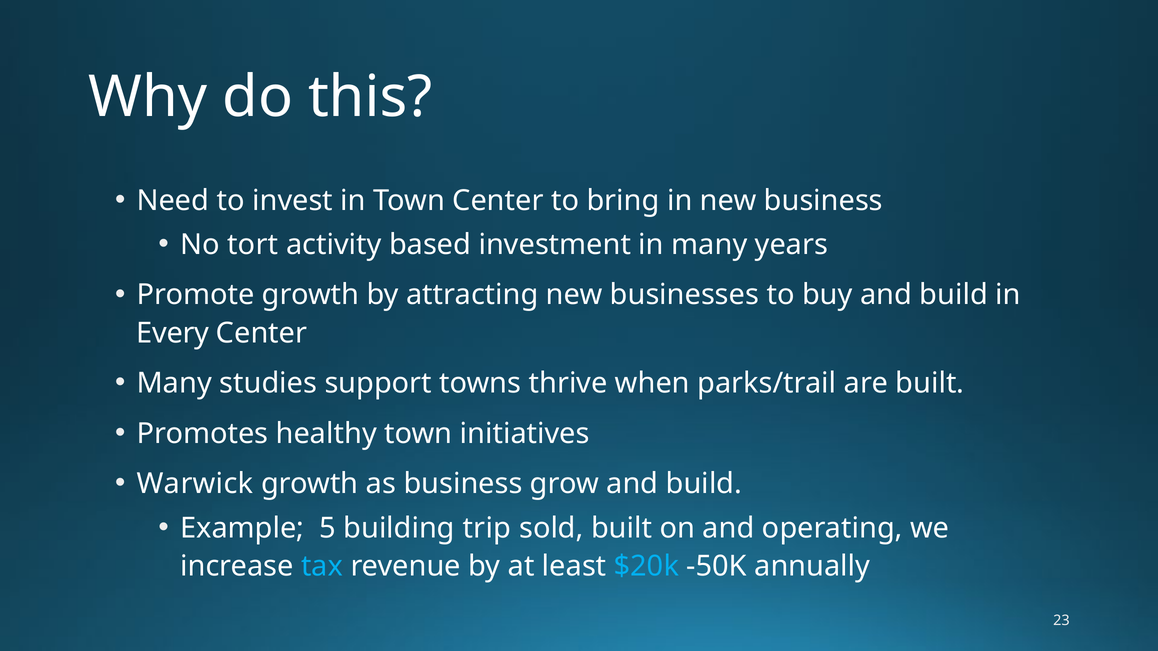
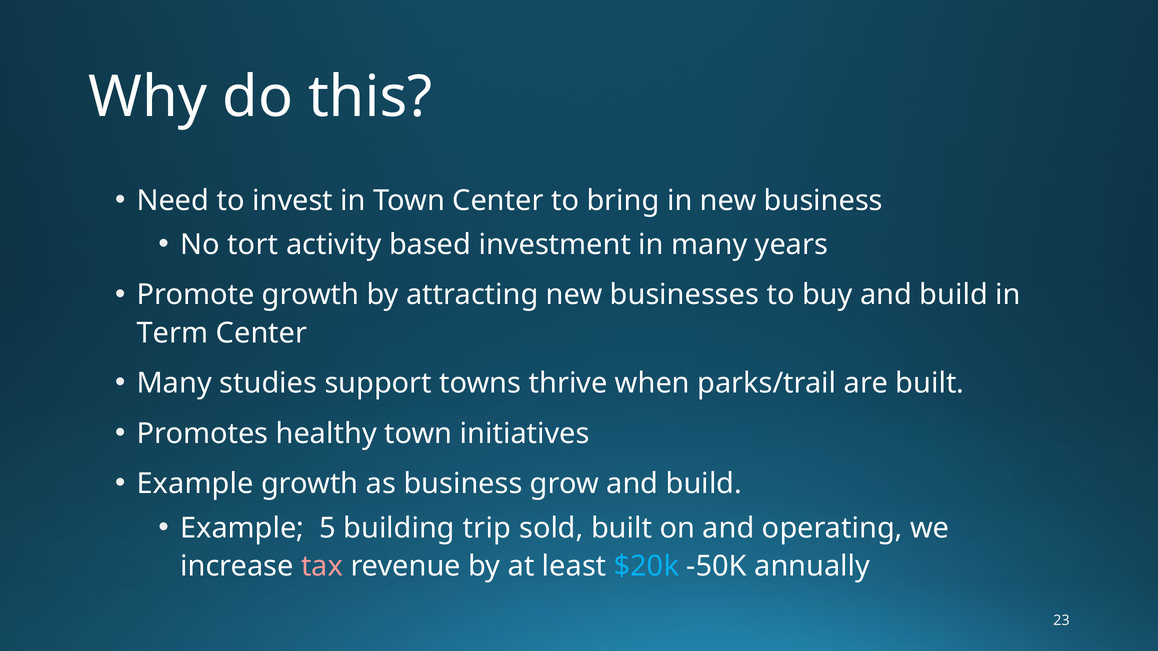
Every: Every -> Term (173, 333)
Warwick: Warwick -> Example (195, 484)
tax colour: light blue -> pink (322, 566)
